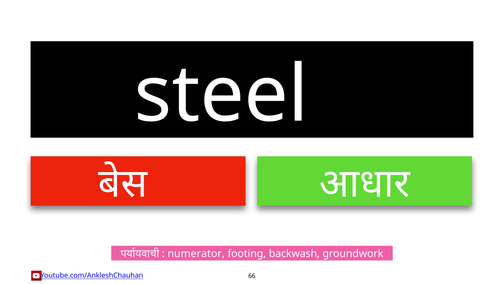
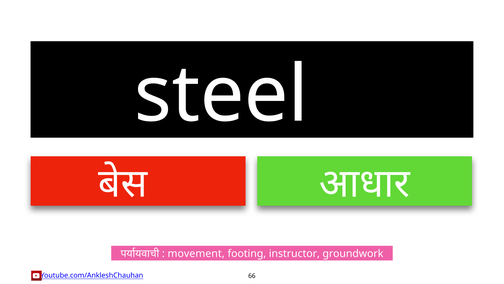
numerator: numerator -> movement (196, 253)
backwash: backwash -> instructor (294, 253)
